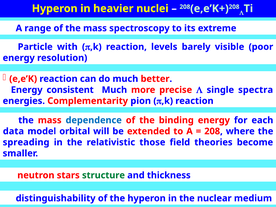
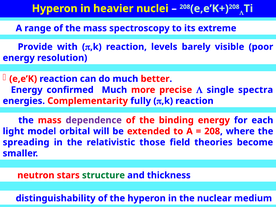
Particle: Particle -> Provide (35, 47)
consistent: consistent -> confirmed (70, 90)
pion: pion -> fully (141, 101)
dependence colour: blue -> purple (94, 120)
data: data -> light (13, 131)
